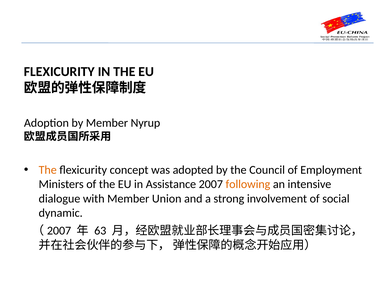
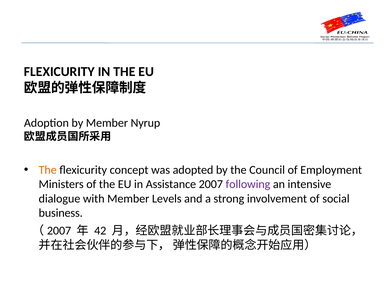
following colour: orange -> purple (248, 184)
Union: Union -> Levels (167, 199)
dynamic: dynamic -> business (61, 213)
63: 63 -> 42 (100, 231)
